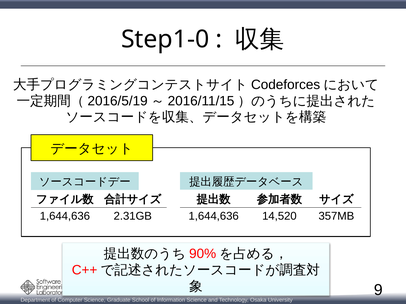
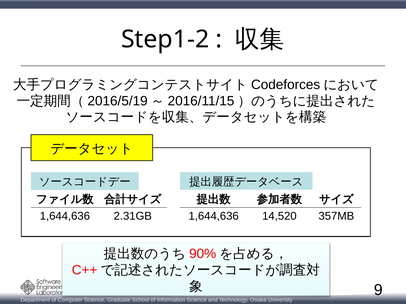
Step1-0: Step1-0 -> Step1-2 (165, 39)
